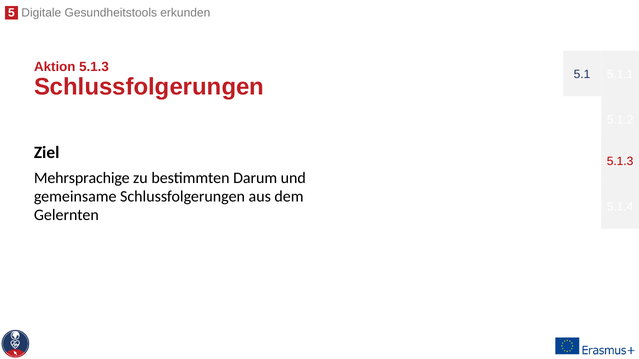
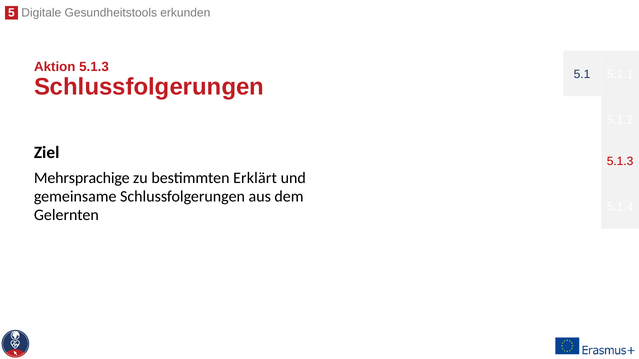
Darum: Darum -> Erklärt (255, 178)
